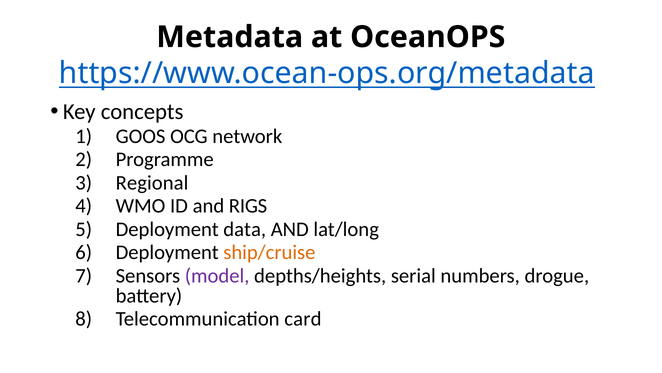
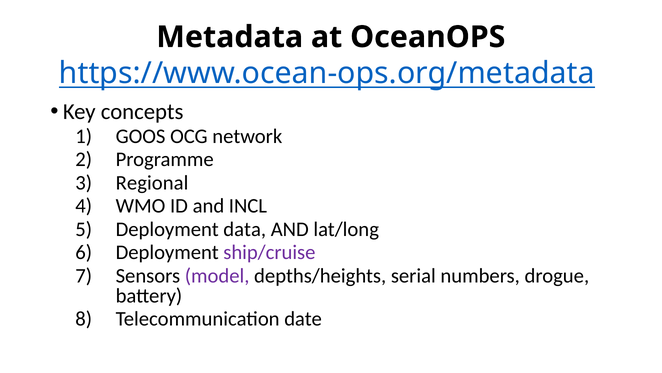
RIGS: RIGS -> INCL (248, 206)
ship/cruise colour: orange -> purple (269, 252)
card: card -> date (303, 319)
